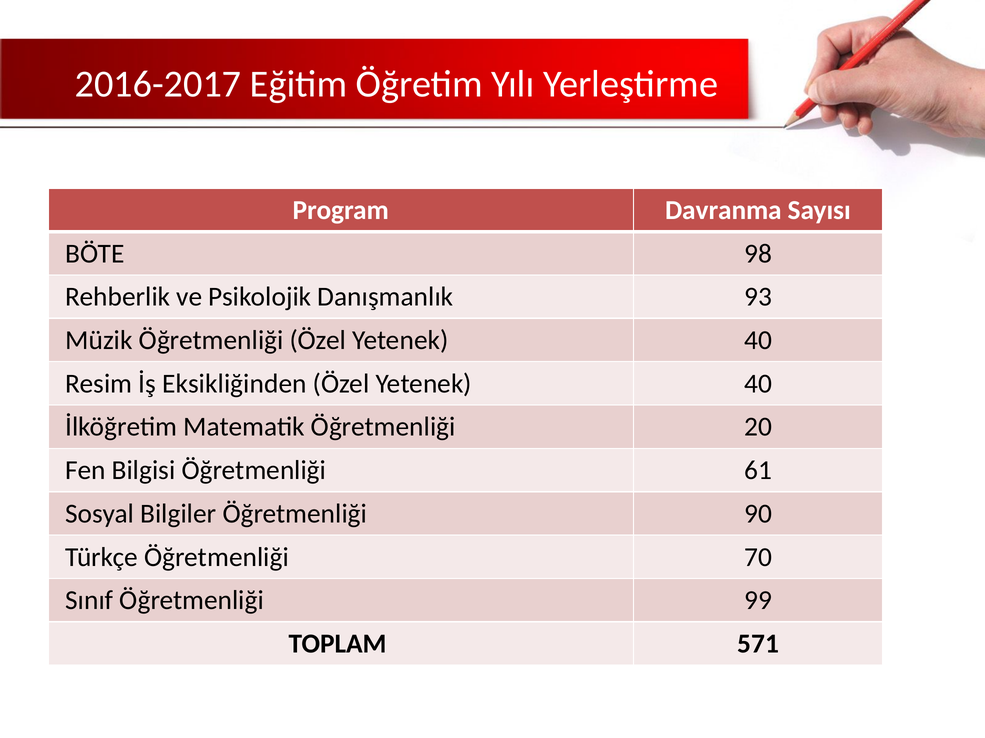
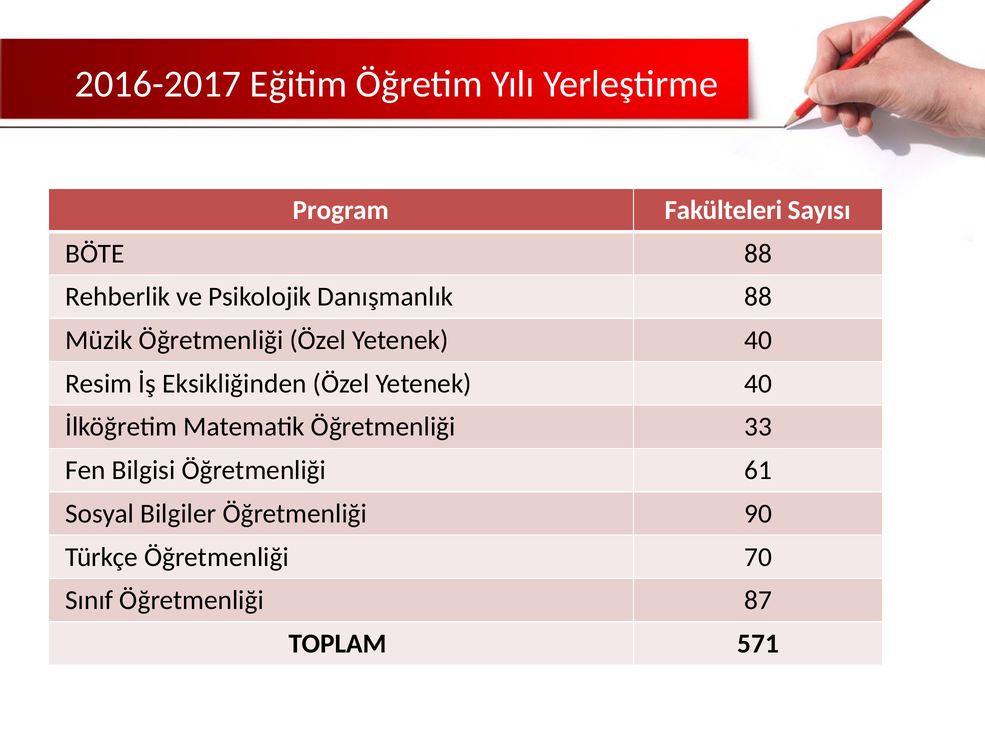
Davranma: Davranma -> Fakülteleri (724, 210)
BÖTE 98: 98 -> 88 (758, 254)
Danışmanlık 93: 93 -> 88 (758, 297)
20: 20 -> 33 (758, 427)
99: 99 -> 87 (758, 601)
